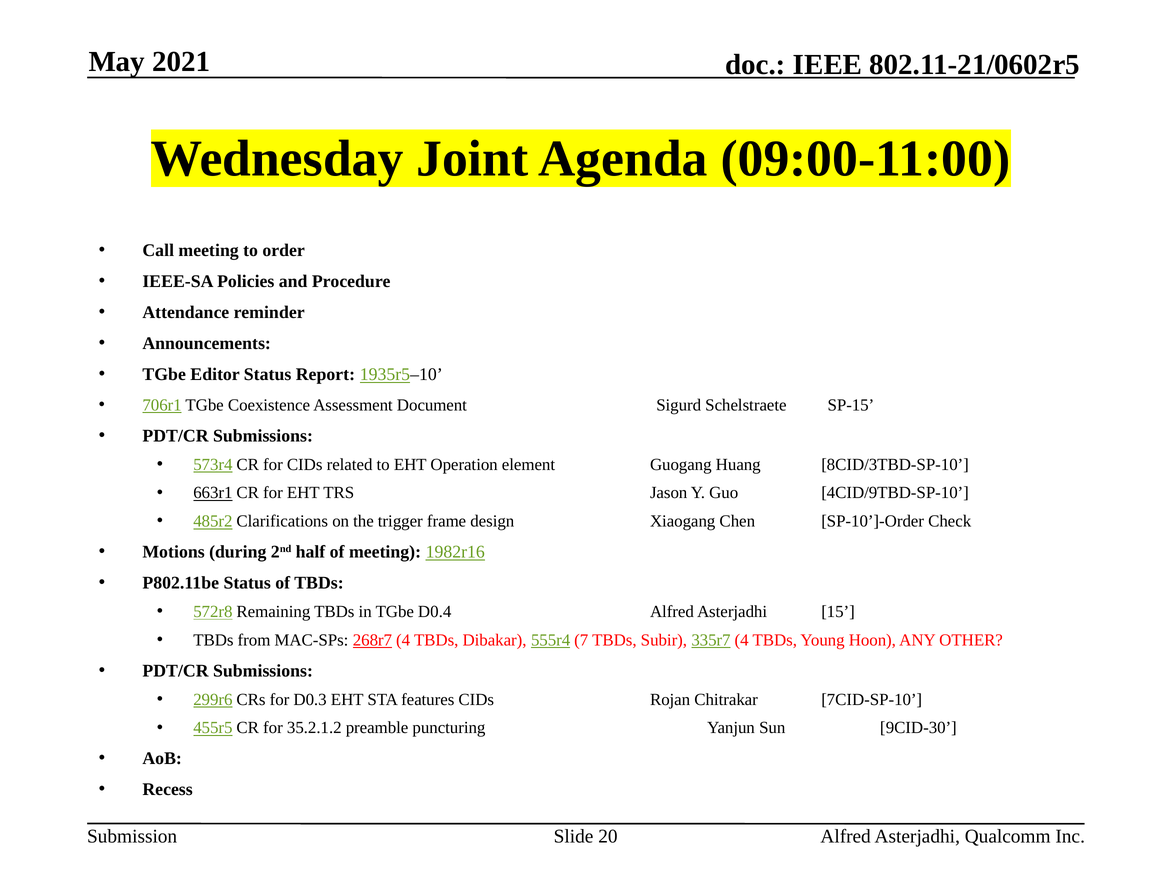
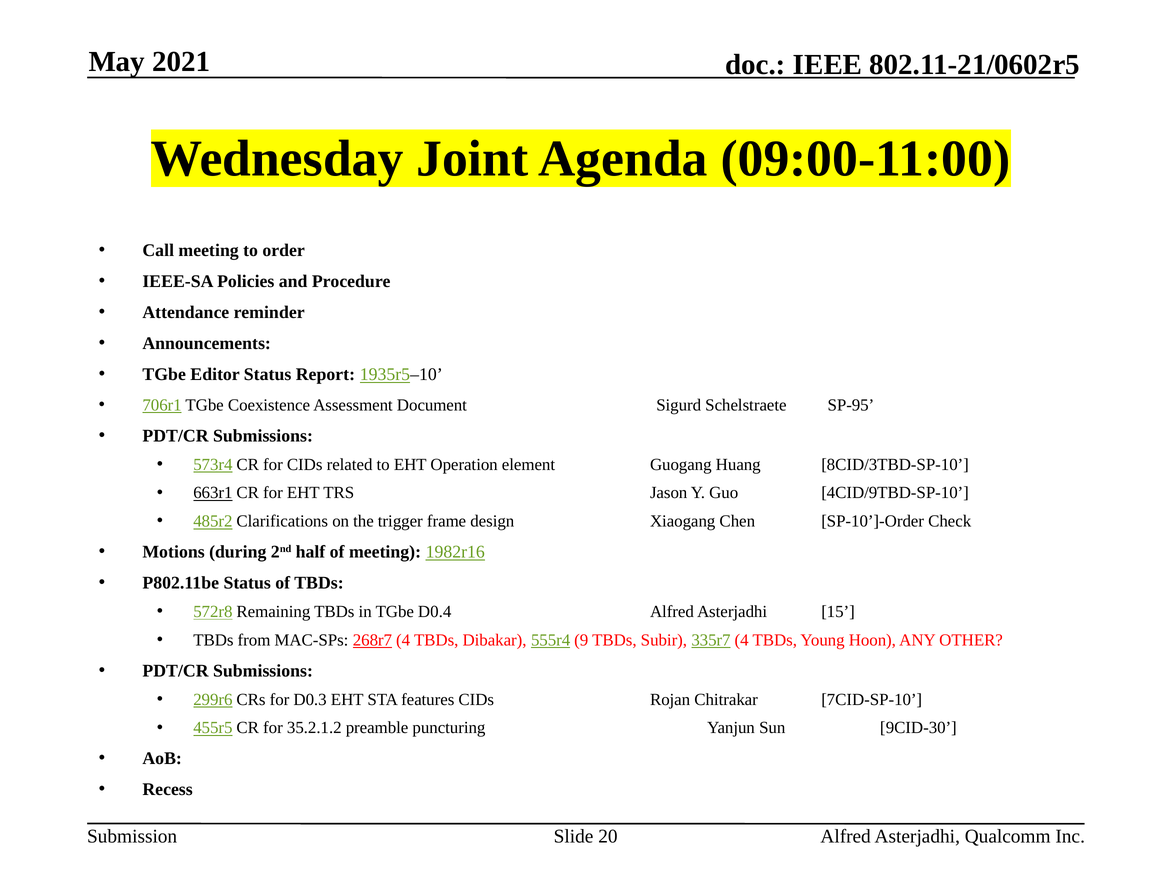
SP-15: SP-15 -> SP-95 (851, 405)
7: 7 -> 9 (581, 640)
